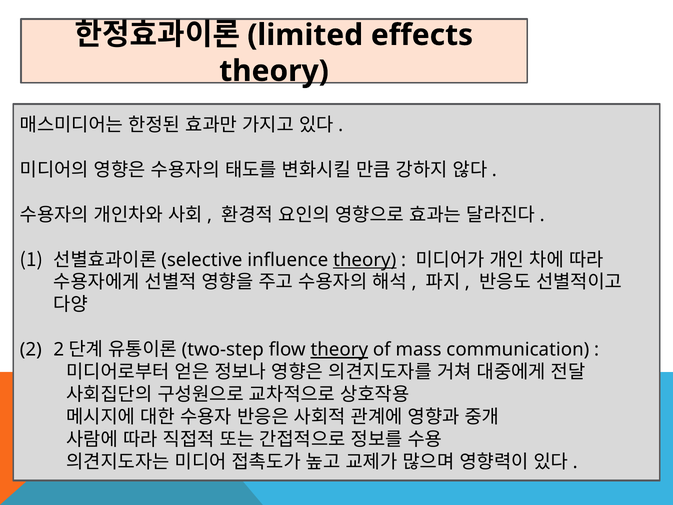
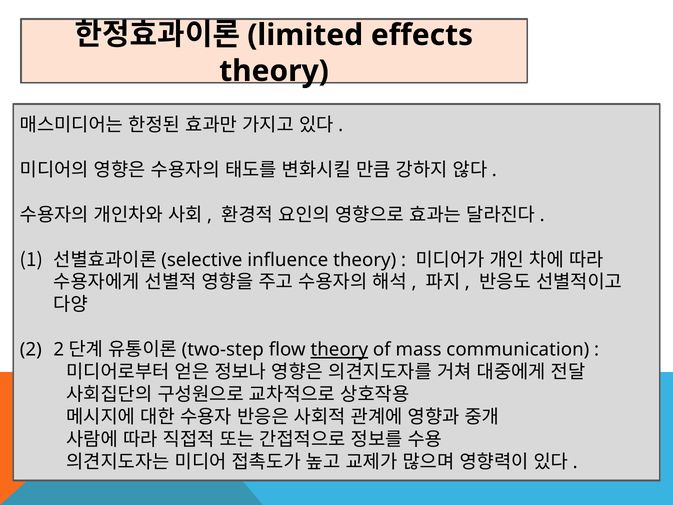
theory underline: present -> none (365, 260)
